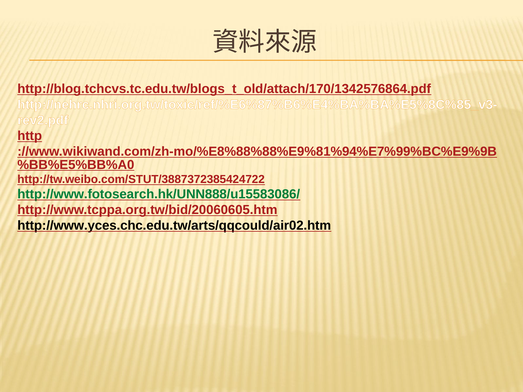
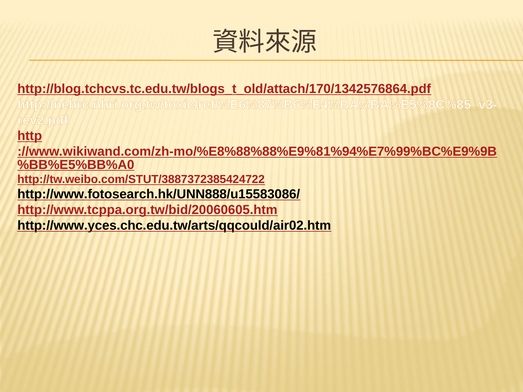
http://www.fotosearch.hk/UNN888/u15583086/ colour: green -> black (159, 194)
